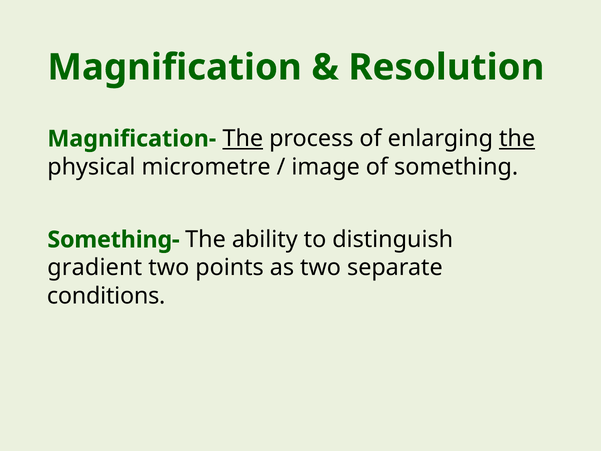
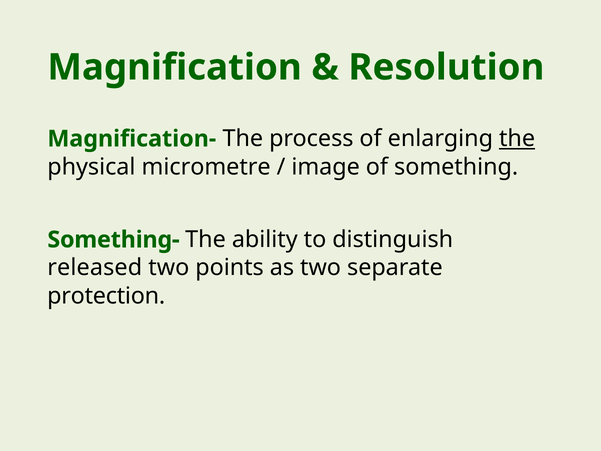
The underline: present -> none (243, 139)
gradient: gradient -> released (95, 268)
conditions: conditions -> protection (106, 296)
